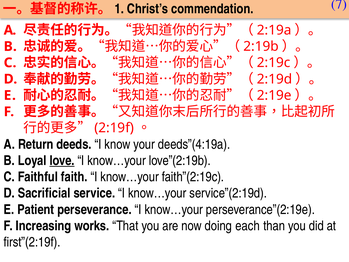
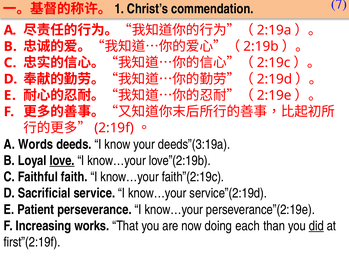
Return: Return -> Words (36, 144)
deeds”(4:19a: deeds”(4:19a -> deeds”(3:19a (194, 144)
did underline: none -> present (316, 226)
